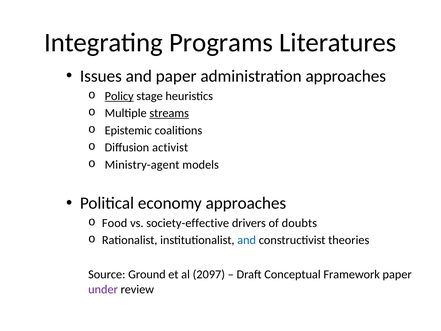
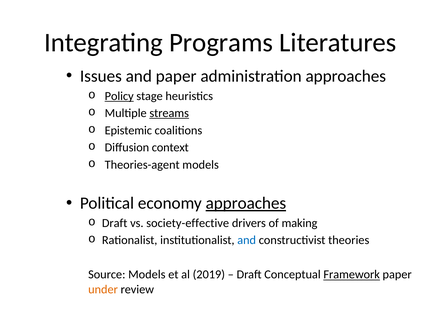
activist: activist -> context (170, 147)
Ministry-agent: Ministry-agent -> Theories-agent (142, 165)
approaches underline: none -> present (246, 203)
Food: Food -> Draft (115, 223)
doubts: doubts -> making (299, 223)
Source Ground: Ground -> Models (147, 274)
2097: 2097 -> 2019 (209, 274)
Framework underline: none -> present (352, 274)
under colour: purple -> orange (103, 289)
